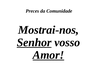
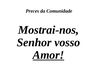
Senhor underline: present -> none (34, 42)
